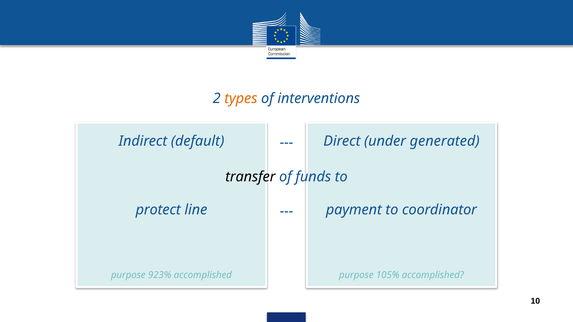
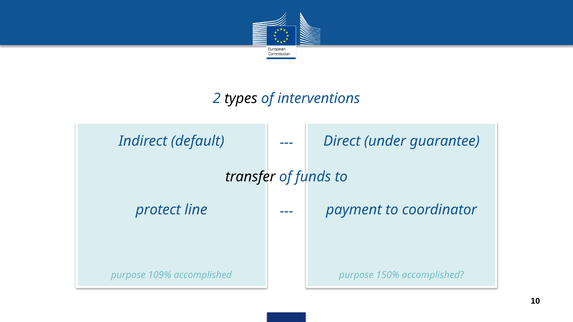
types colour: orange -> black (241, 98)
generated: generated -> guarantee (445, 141)
923%: 923% -> 109% (160, 275)
105%: 105% -> 150% (388, 275)
